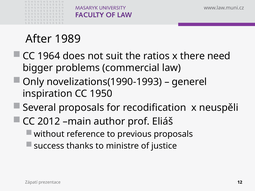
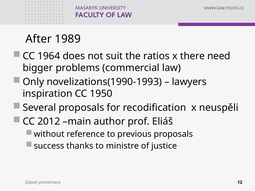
generel: generel -> lawyers (189, 82)
